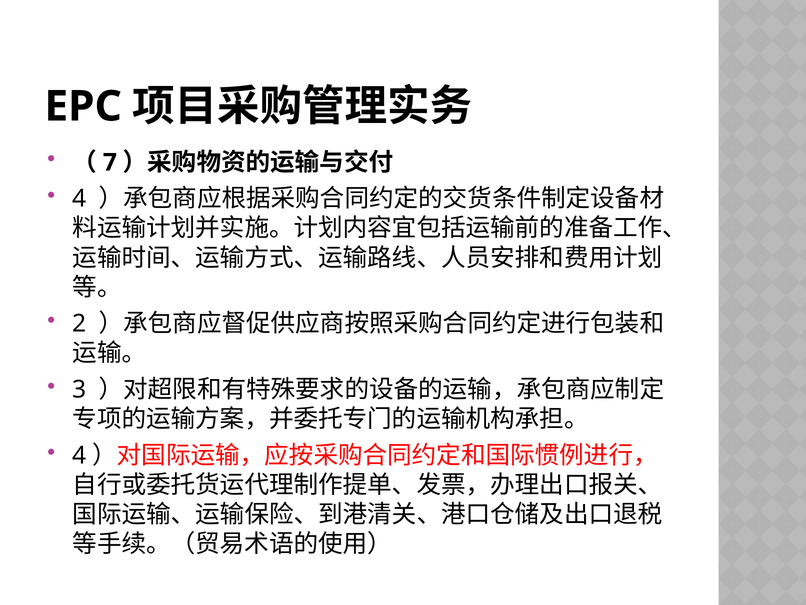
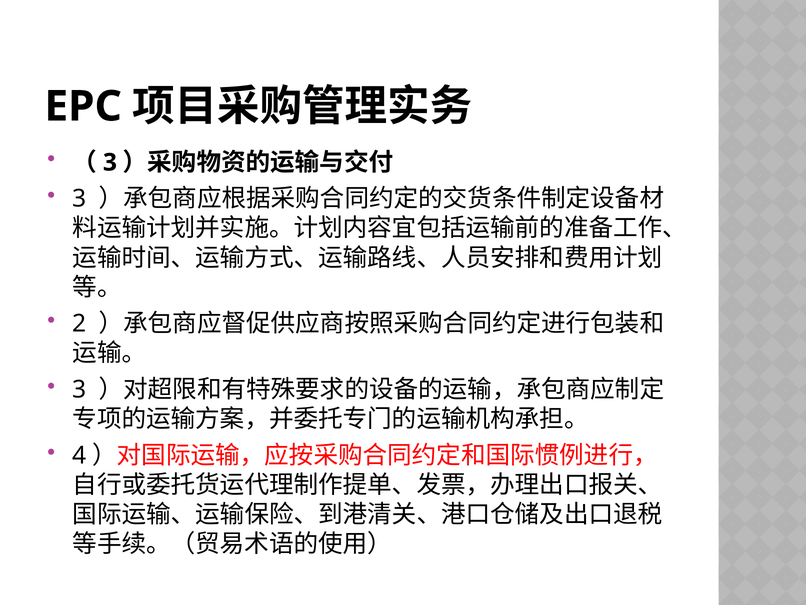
7: 7 -> 3 (110, 162)
4: 4 -> 3 (79, 199)
